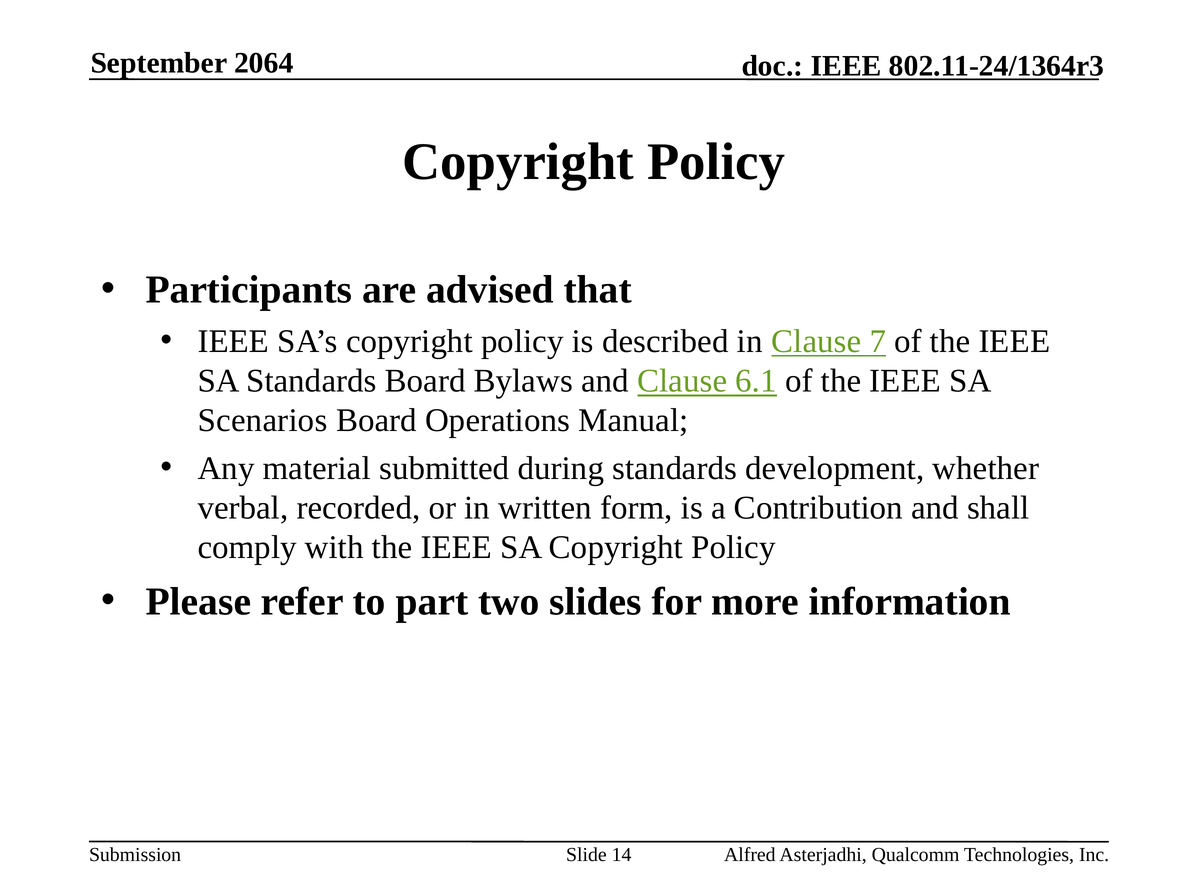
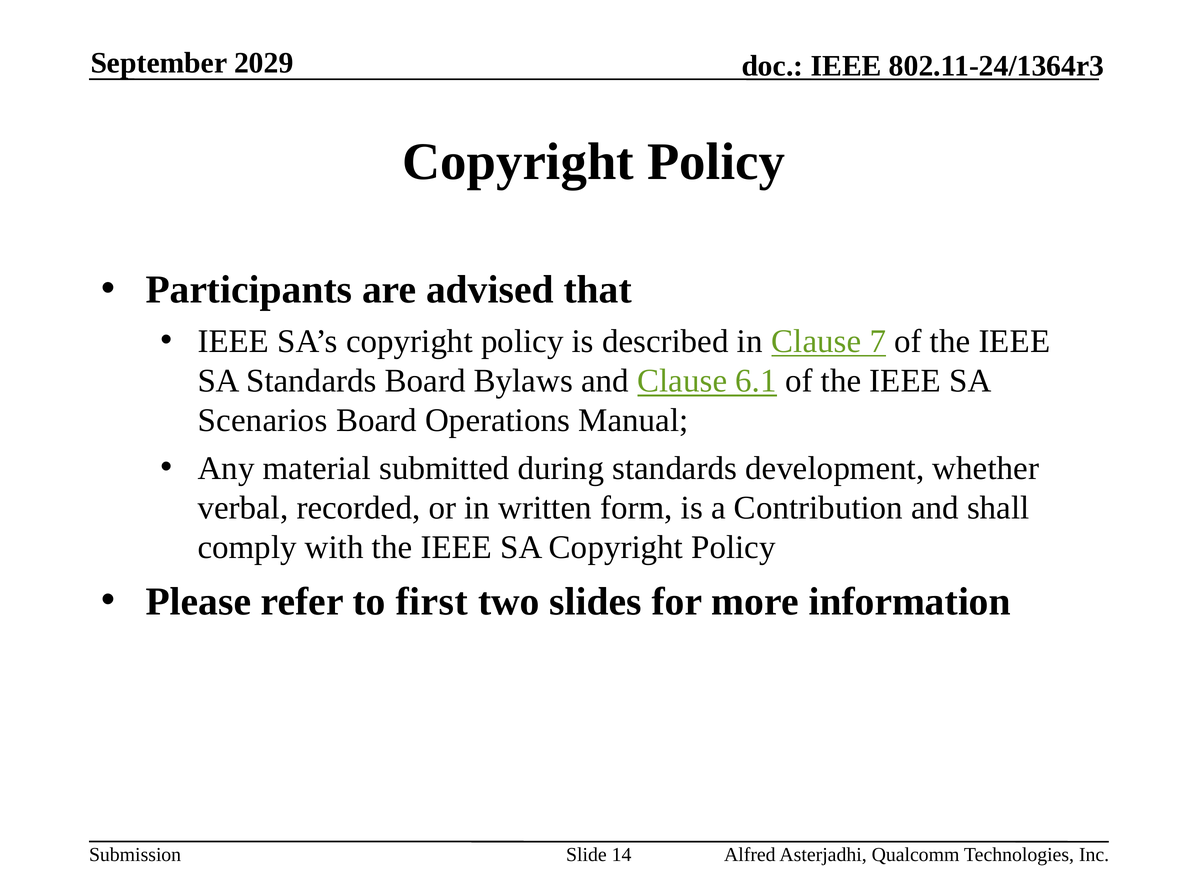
2064: 2064 -> 2029 (264, 63)
part: part -> first (432, 602)
